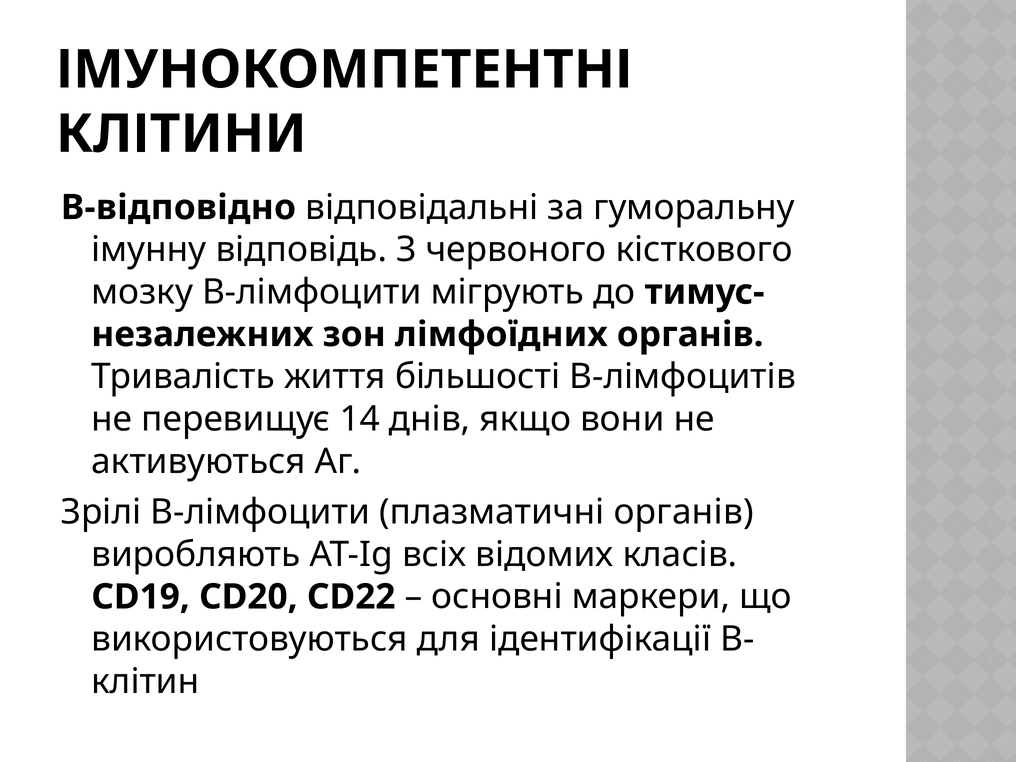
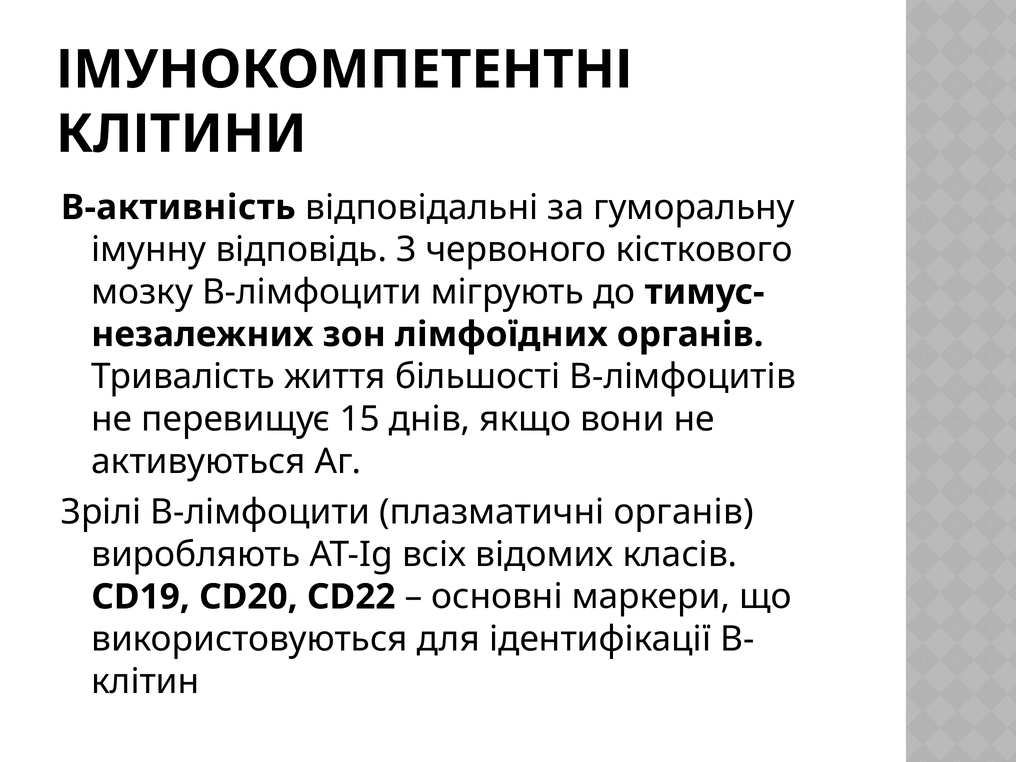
В-відповідно: В-відповідно -> В-активність (178, 207)
14: 14 -> 15 (360, 419)
